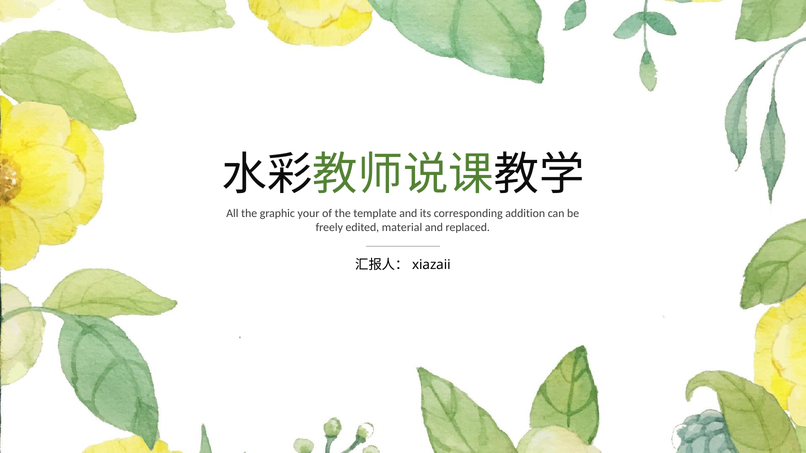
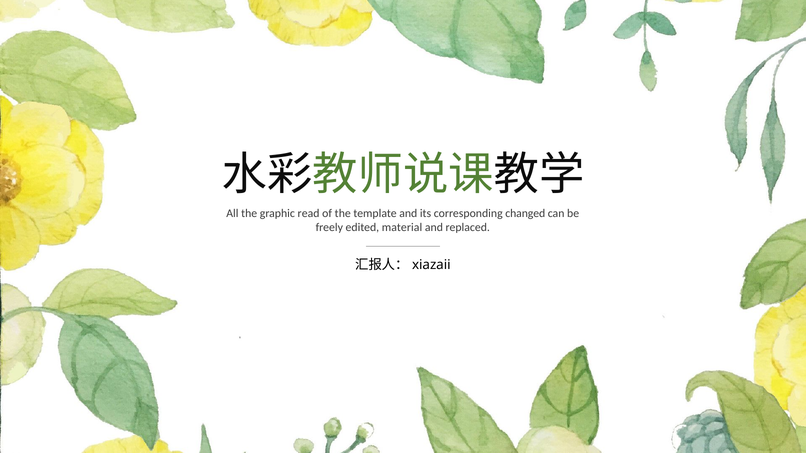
your: your -> read (309, 213)
addition: addition -> changed (525, 213)
